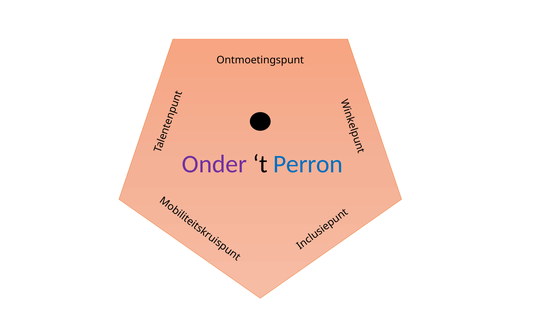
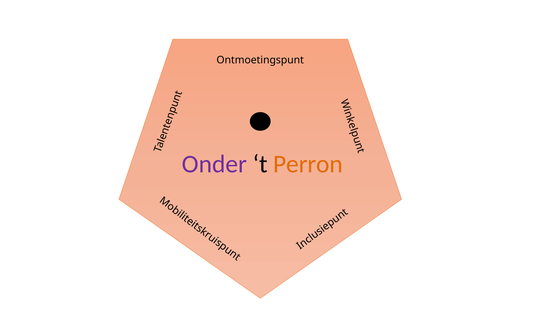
Perron colour: blue -> orange (308, 164)
